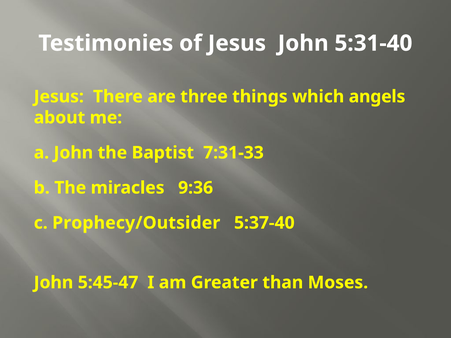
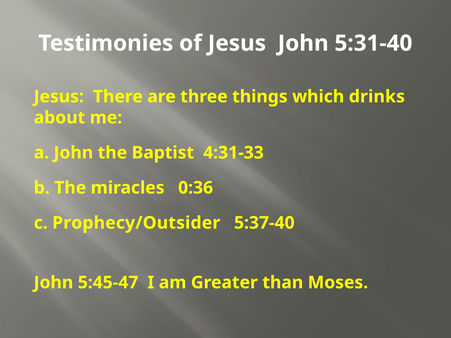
angels: angels -> drinks (377, 97)
7:31-33: 7:31-33 -> 4:31-33 (233, 153)
9:36: 9:36 -> 0:36 (196, 188)
